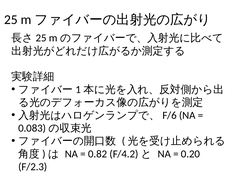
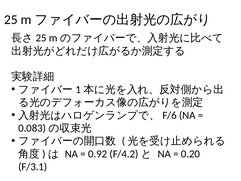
0.82: 0.82 -> 0.92 (98, 154)
F/2.3: F/2.3 -> F/3.1 (33, 167)
